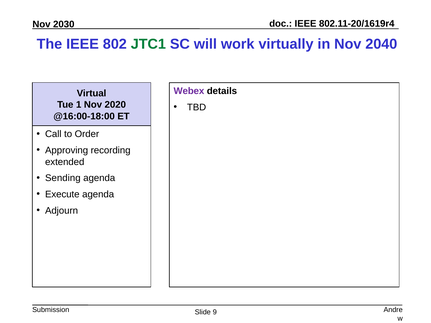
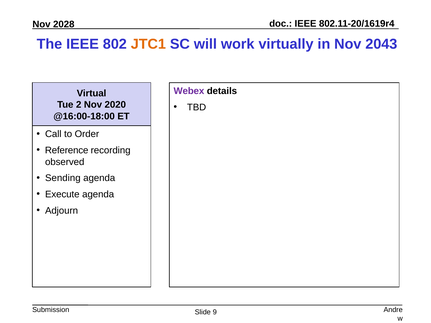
2030: 2030 -> 2028 (64, 24)
JTC1 colour: green -> orange (148, 44)
2040: 2040 -> 2043 (381, 44)
1: 1 -> 2 (79, 105)
Approving: Approving -> Reference (67, 151)
extended: extended -> observed (65, 162)
